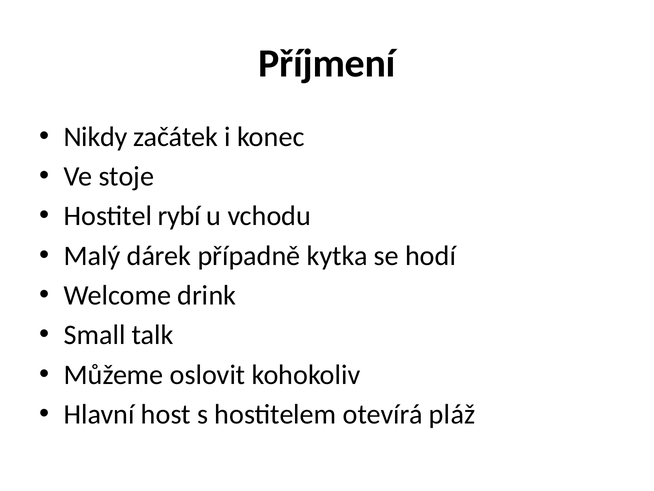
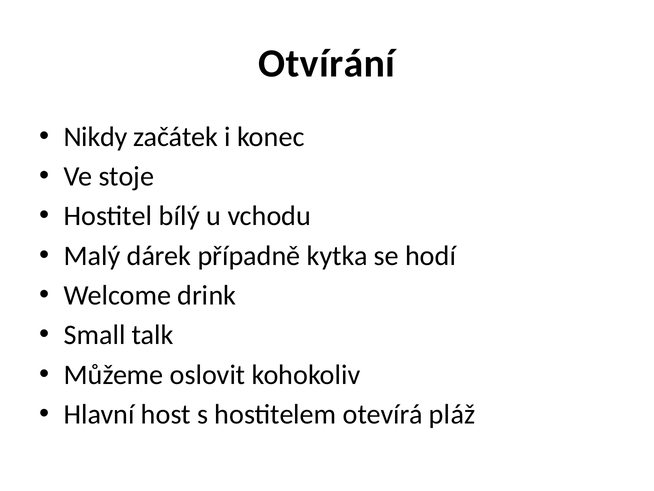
Příjmení: Příjmení -> Otvírání (327, 63)
rybí: rybí -> bílý (179, 216)
